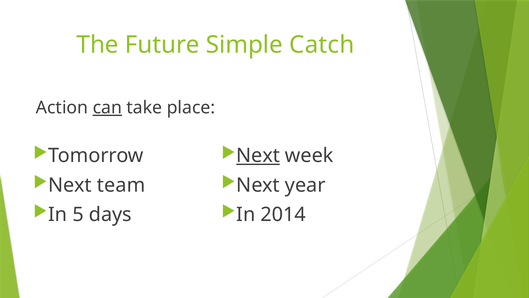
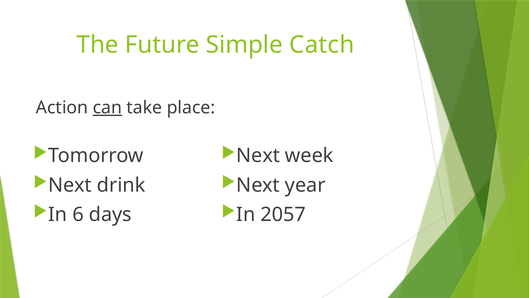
Next underline: present -> none (258, 156)
team: team -> drink (121, 185)
5: 5 -> 6 (78, 214)
2014: 2014 -> 2057 (283, 214)
